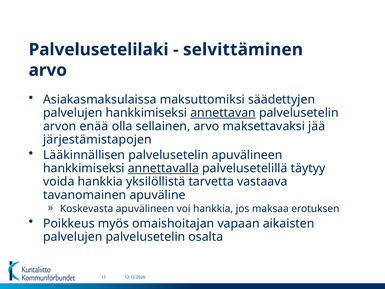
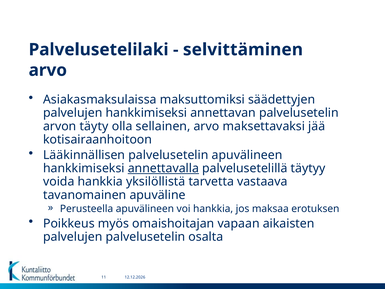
annettavan underline: present -> none (223, 113)
enää: enää -> täyty (94, 126)
järjestämistapojen: järjestämistapojen -> kotisairaanhoitoon (98, 139)
Koskevasta: Koskevasta -> Perusteella (87, 209)
